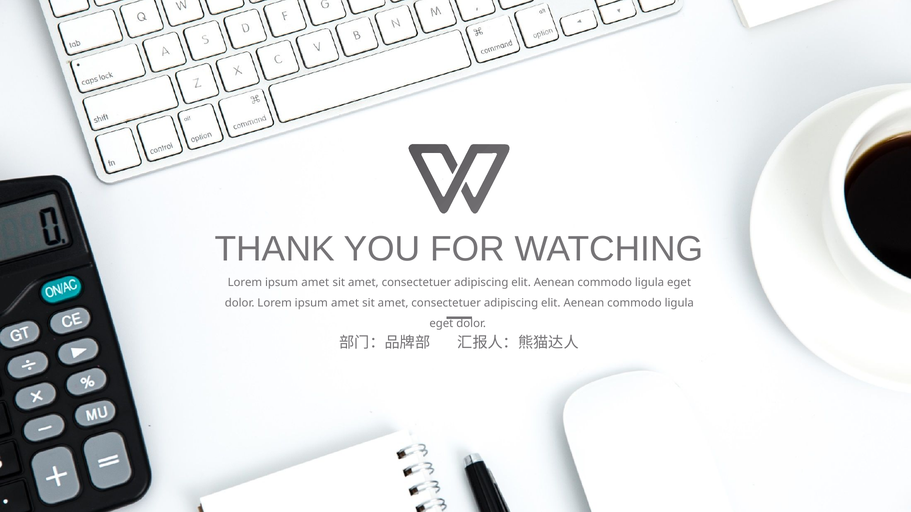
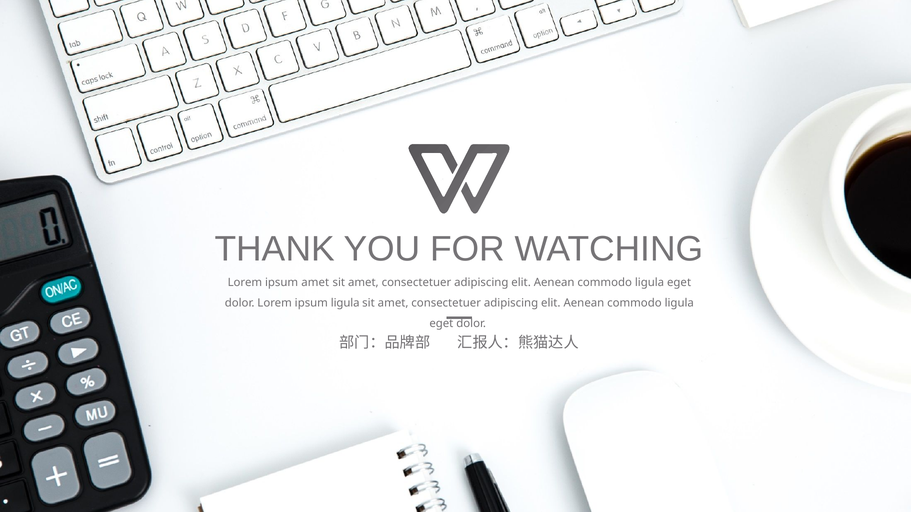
dolor Lorem ipsum amet: amet -> ligula (345, 303)
